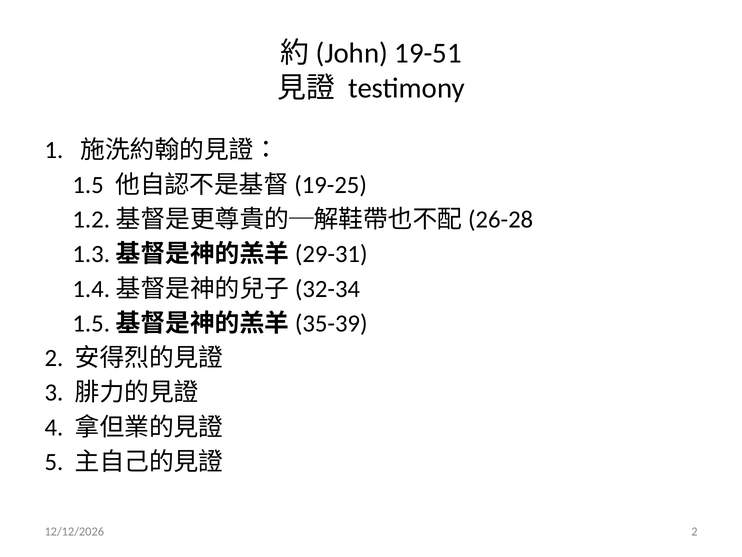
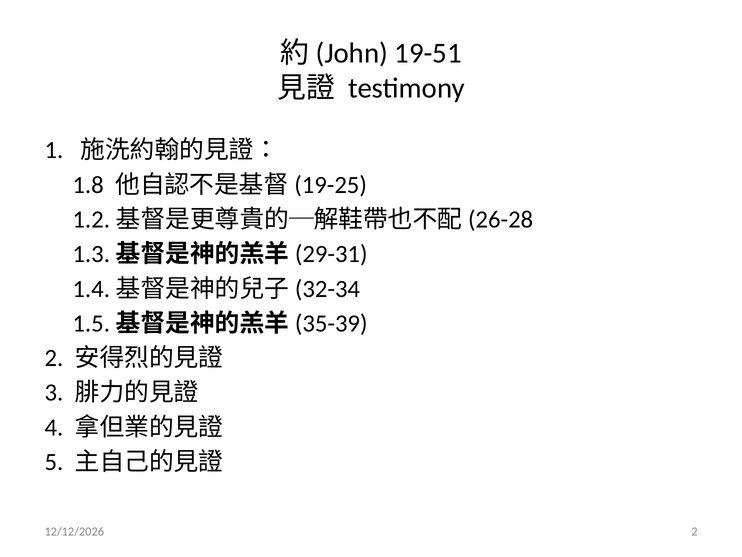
1.5: 1.5 -> 1.8 (88, 185)
